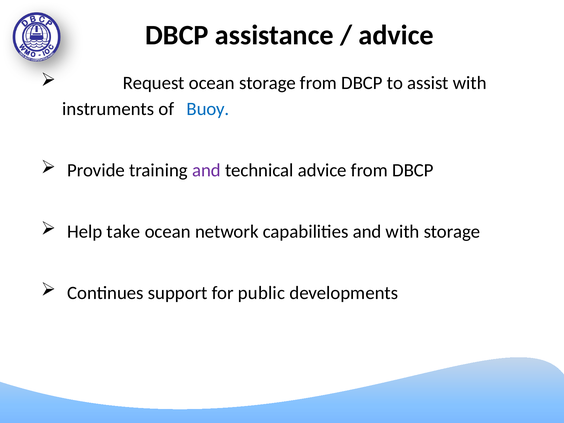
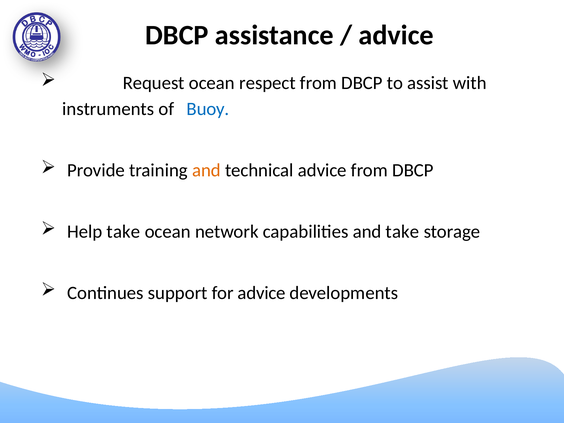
ocean storage: storage -> respect (267, 83)
and colour: purple -> orange (206, 170)
and with: with -> take (402, 232)
for public: public -> advice (262, 293)
